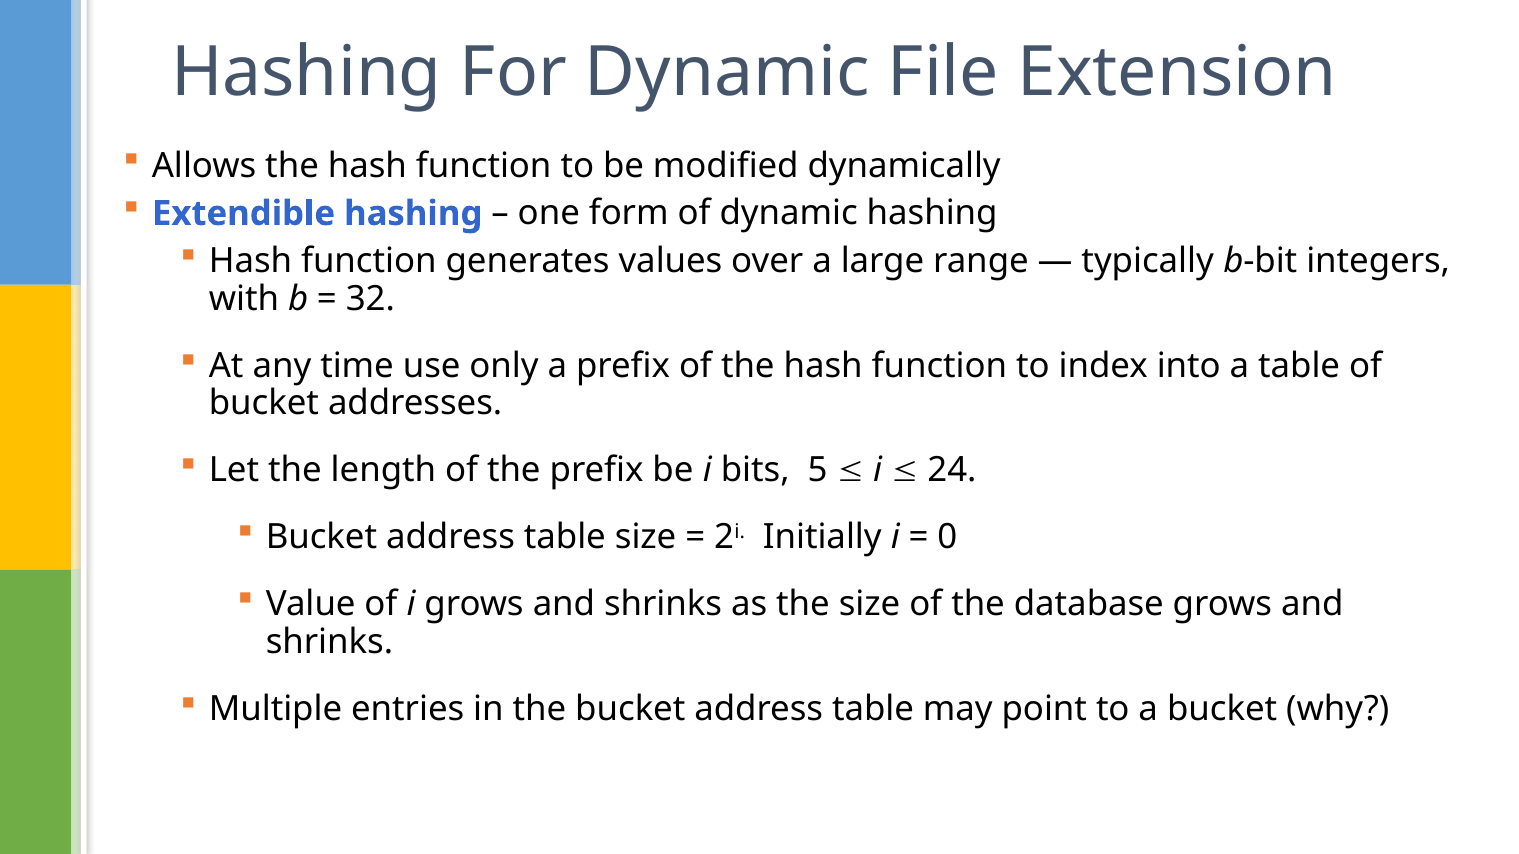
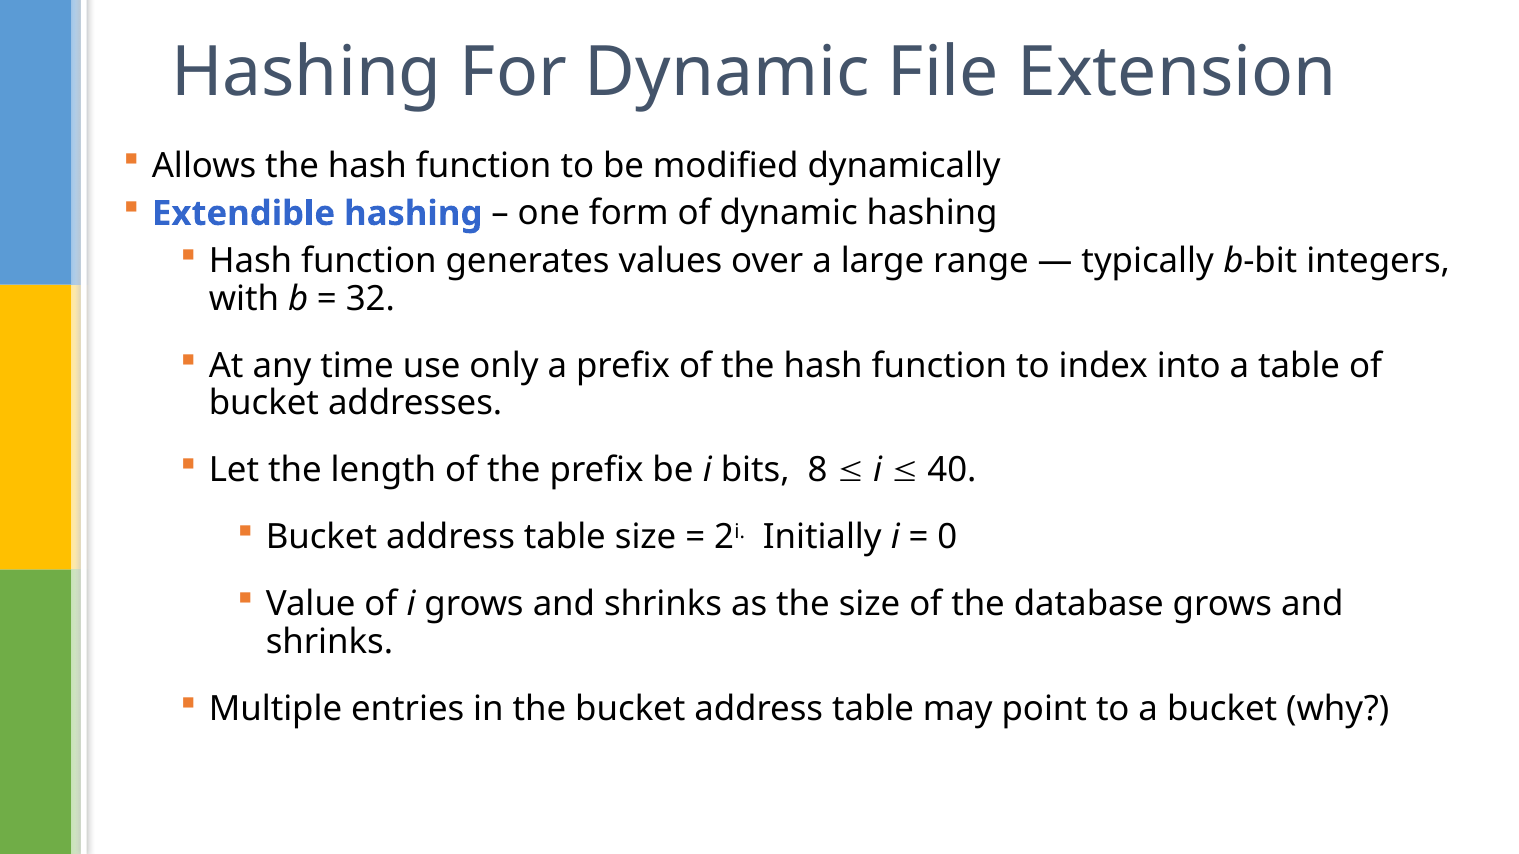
5: 5 -> 8 (818, 471)
24: 24 -> 40 (952, 471)
